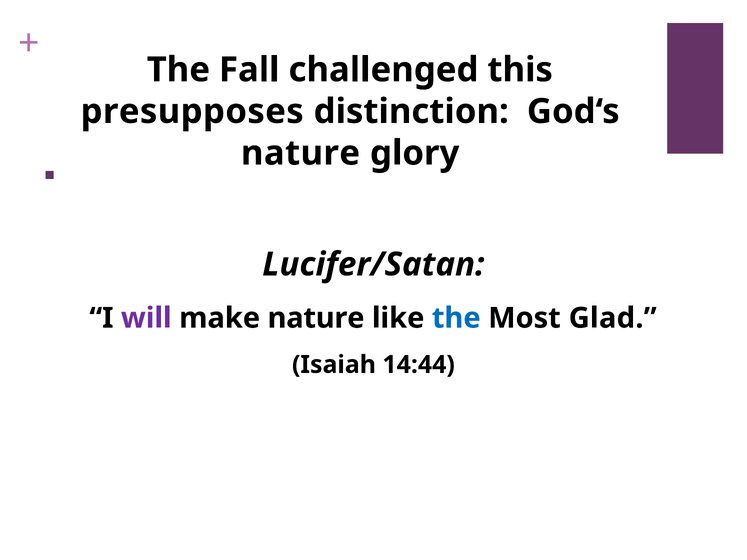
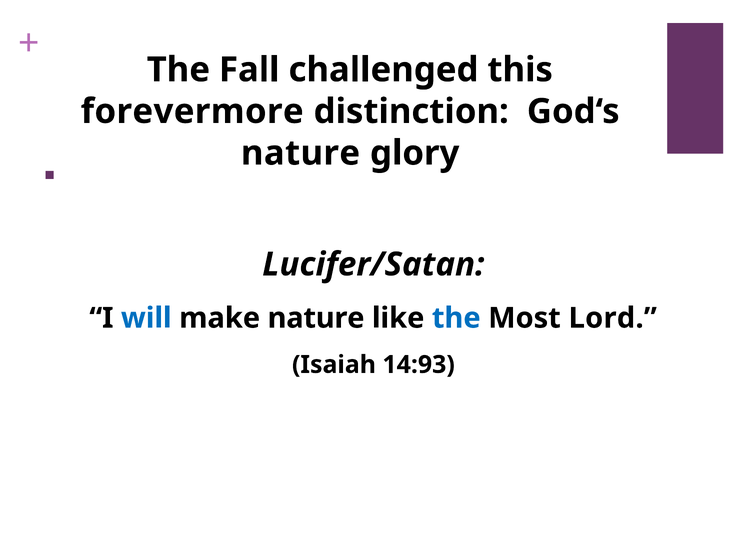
presupposes: presupposes -> forevermore (192, 112)
will colour: purple -> blue (146, 318)
Glad: Glad -> Lord (613, 318)
14:44: 14:44 -> 14:93 (419, 365)
